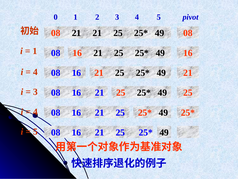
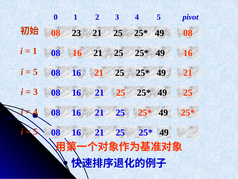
08 21: 21 -> 23 (76, 33)
4: 4 -> 5 (35, 72)
